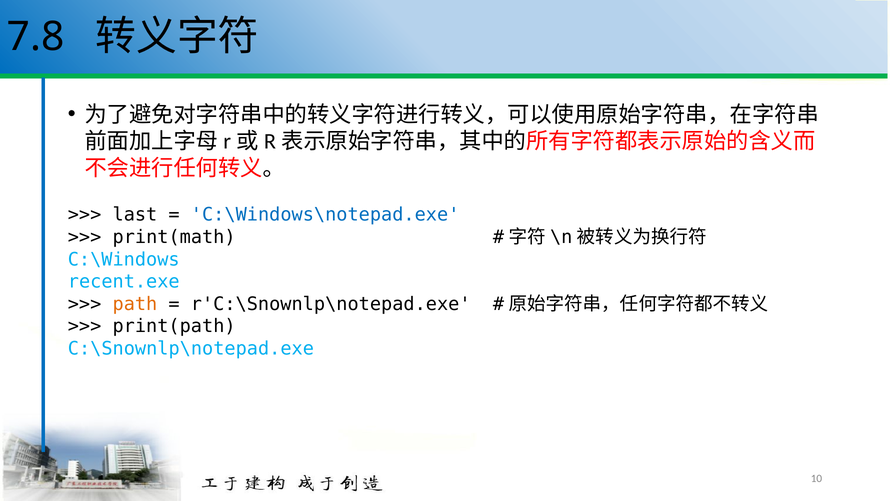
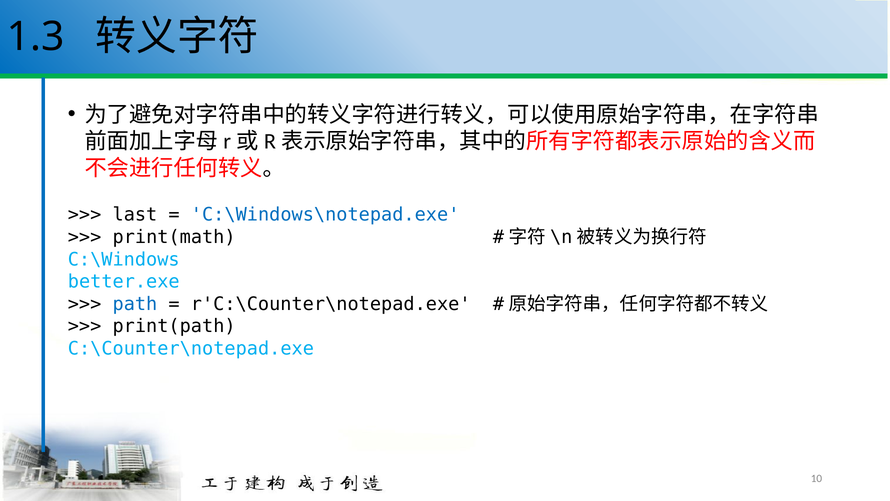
7.8: 7.8 -> 1.3 (36, 37)
recent.exe: recent.exe -> better.exe (124, 282)
path colour: orange -> blue (135, 304)
r'C:\Snownlp\notepad.exe: r'C:\Snownlp\notepad.exe -> r'C:\Counter\notepad.exe (331, 304)
C:\Snownlp\notepad.exe: C:\Snownlp\notepad.exe -> C:\Counter\notepad.exe (191, 348)
